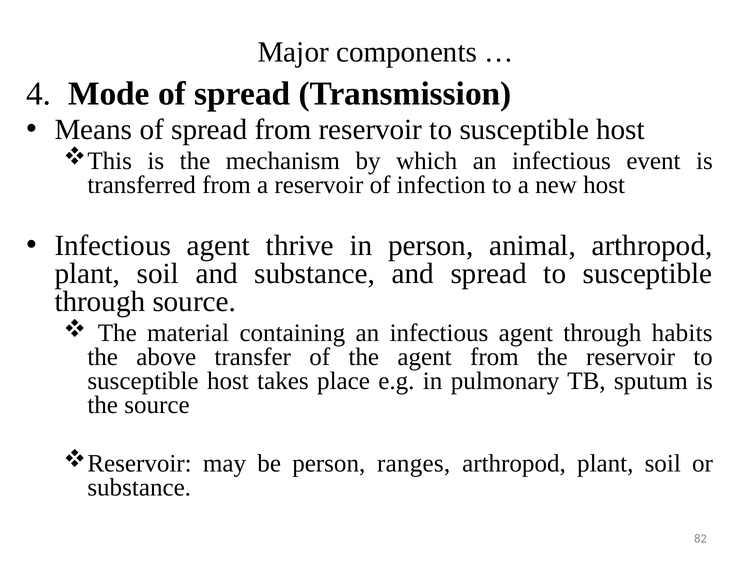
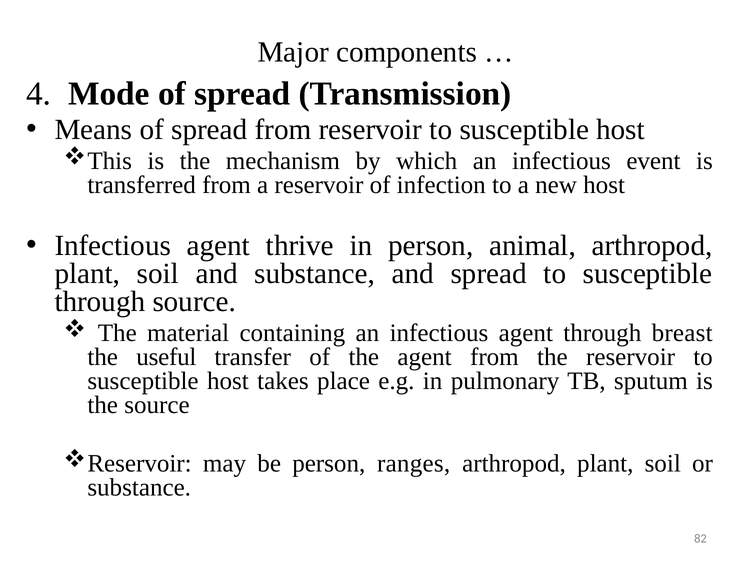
habits: habits -> breast (682, 333)
above: above -> useful (166, 357)
